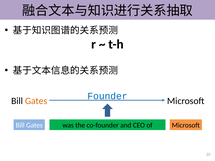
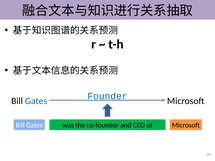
Gates colour: orange -> blue (36, 101)
